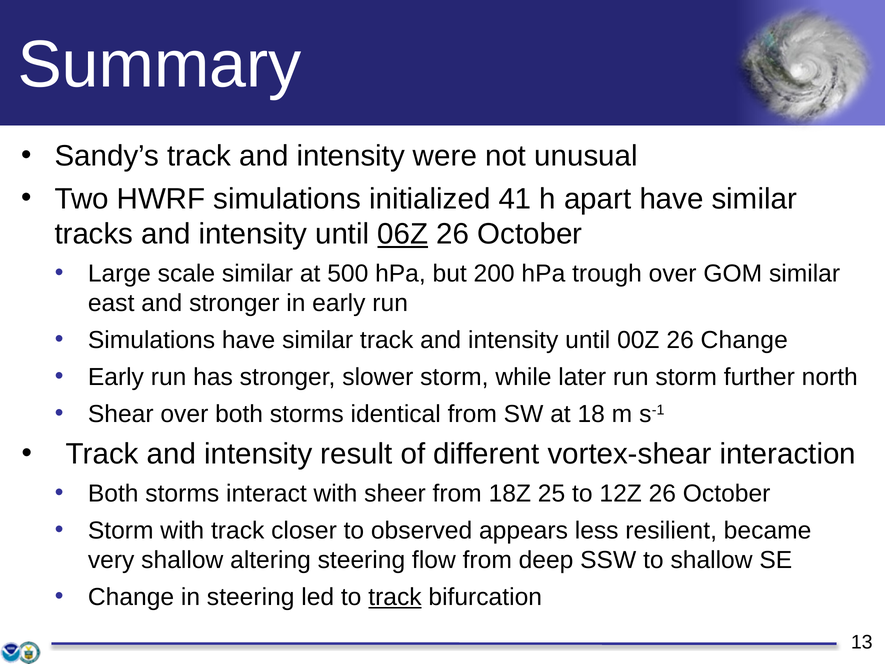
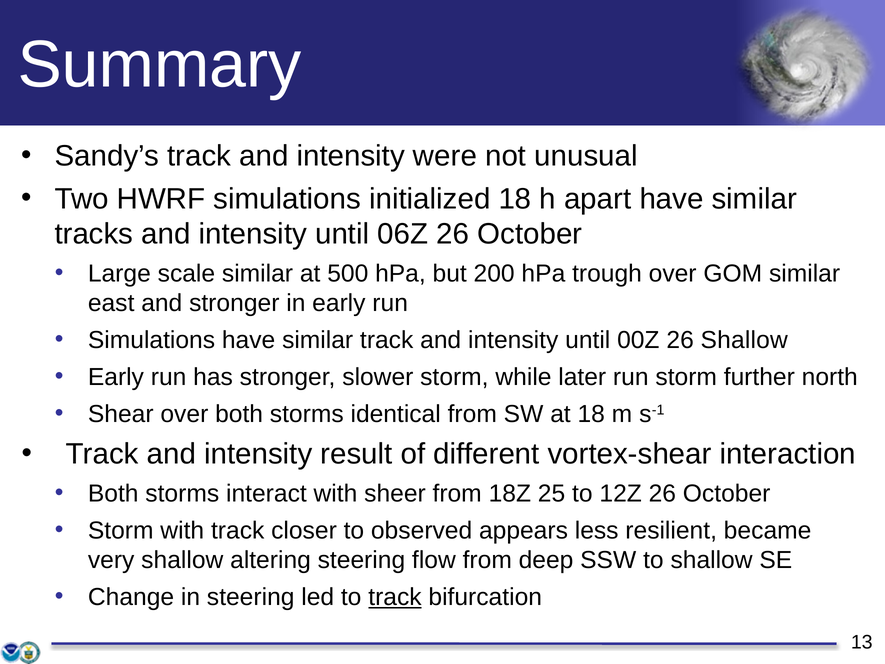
initialized 41: 41 -> 18 (515, 199)
06Z underline: present -> none (403, 234)
26 Change: Change -> Shallow (744, 340)
